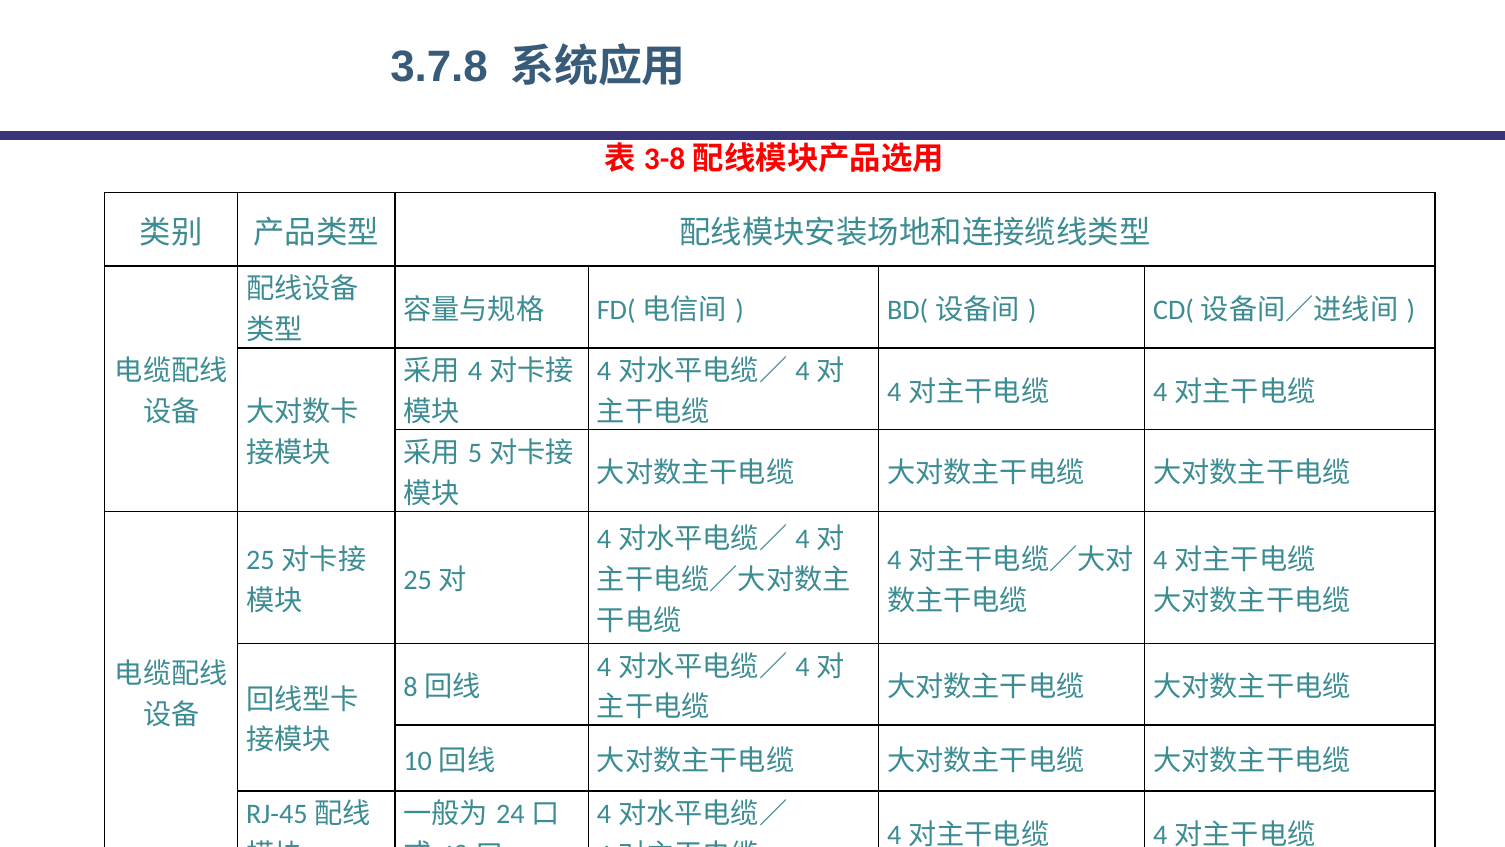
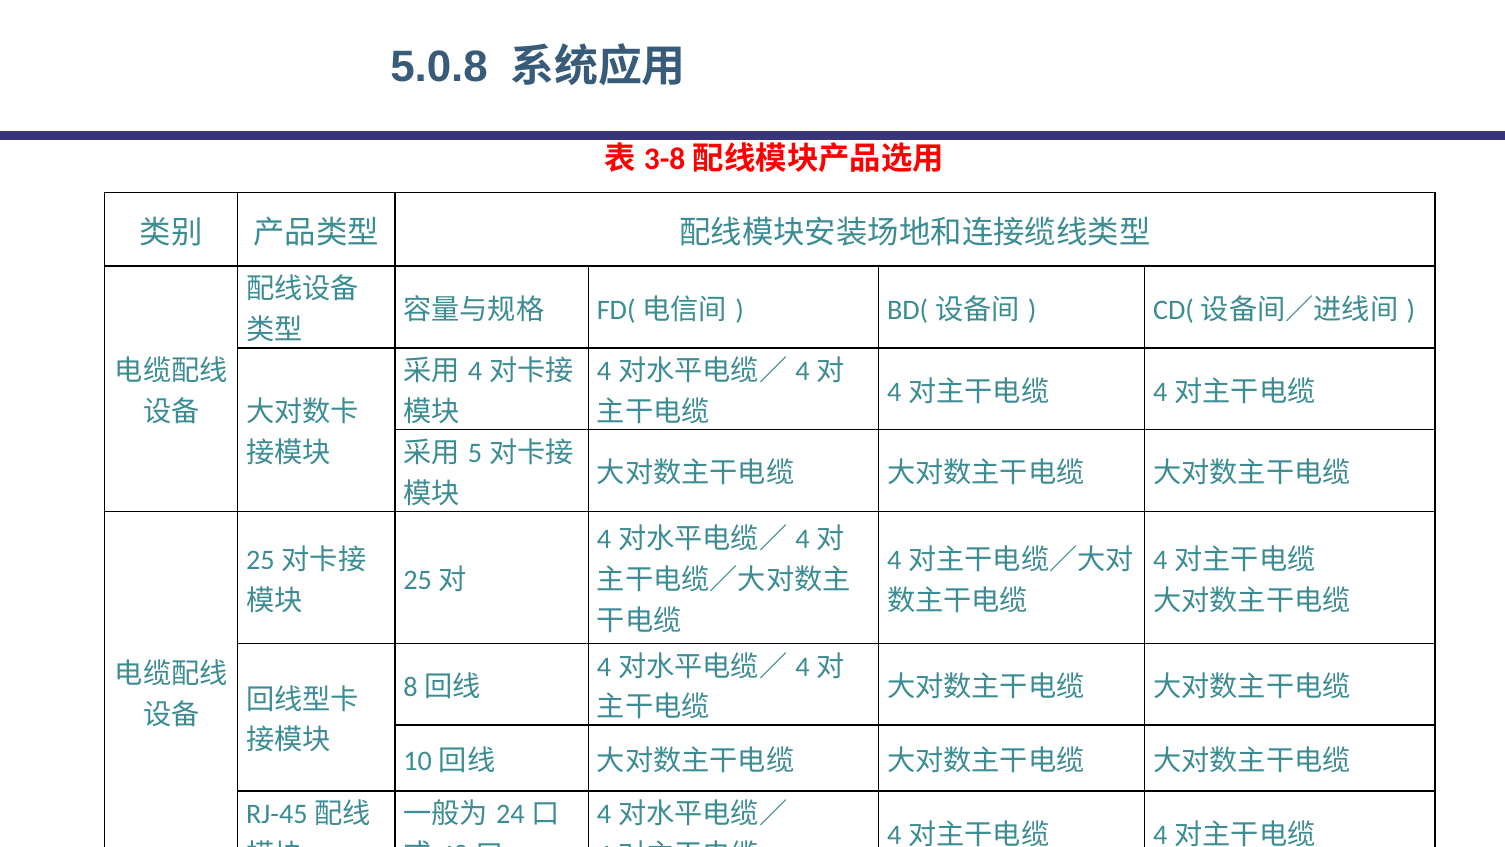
3.7.8: 3.7.8 -> 5.0.8 (439, 67)
